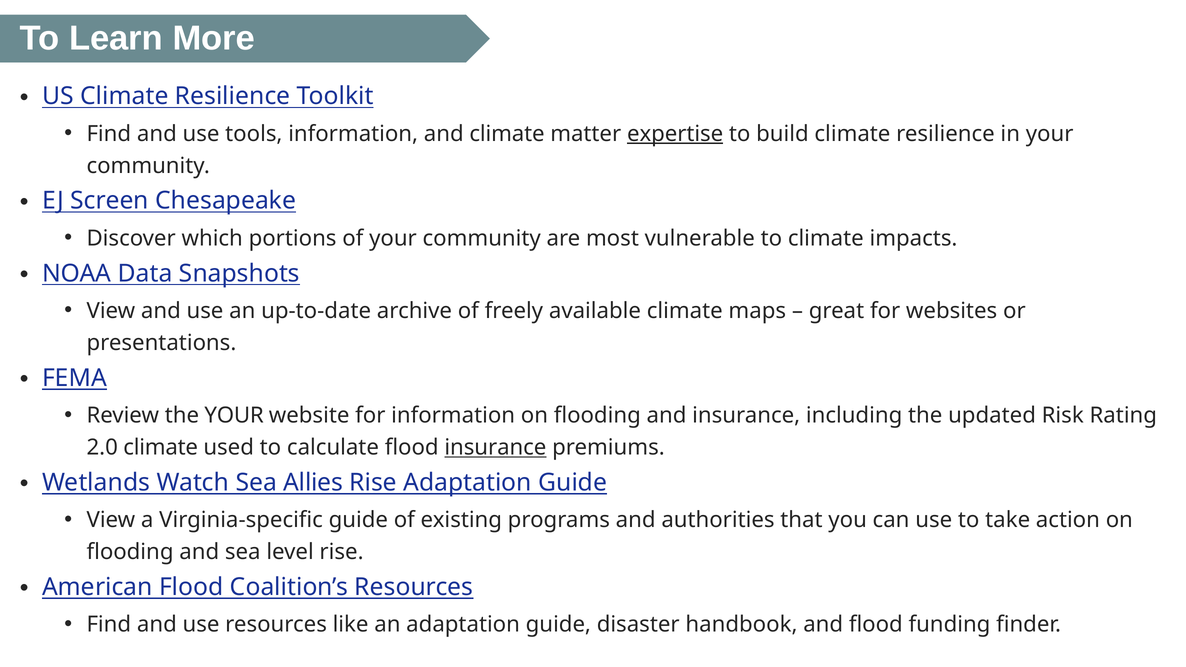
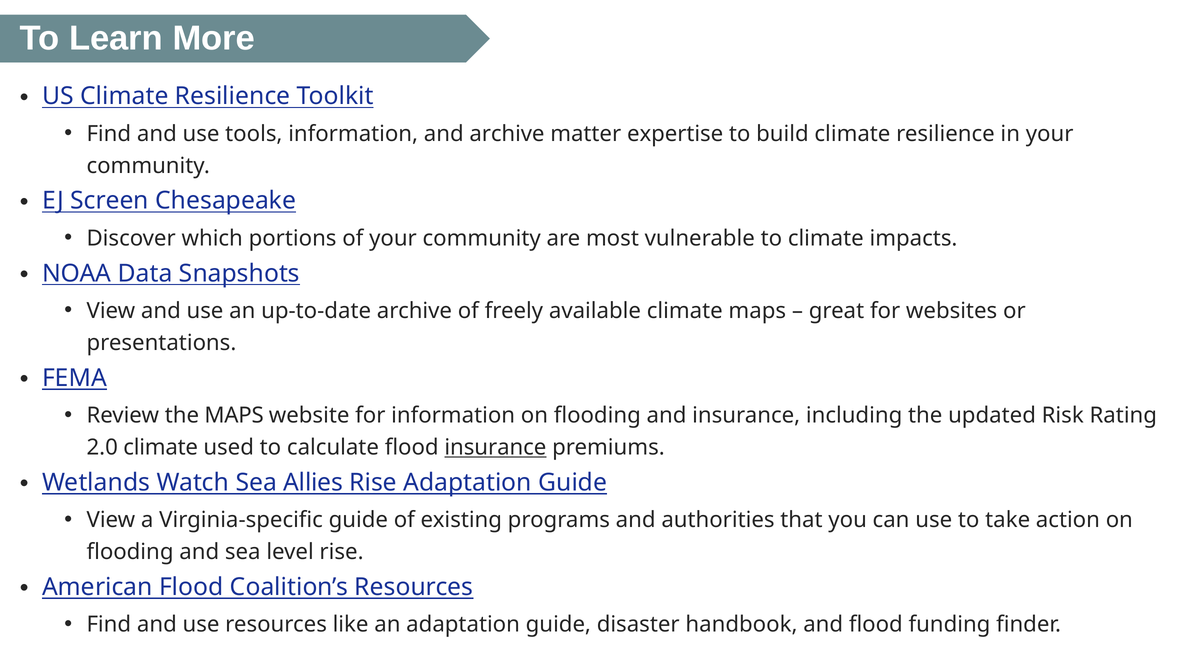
and climate: climate -> archive (507, 134)
expertise underline: present -> none (675, 134)
the YOUR: YOUR -> MAPS (234, 415)
